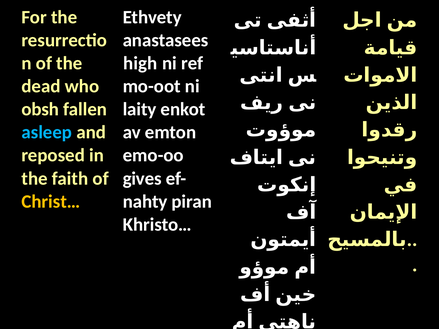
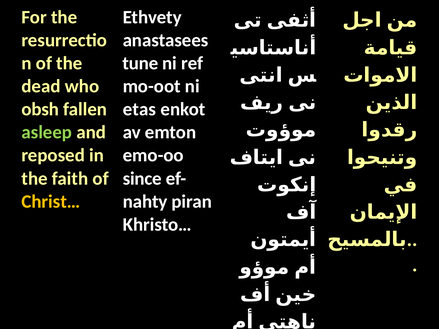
high: high -> tune (140, 63)
laity: laity -> etas (139, 109)
asleep colour: light blue -> light green (47, 132)
gives: gives -> since (142, 179)
